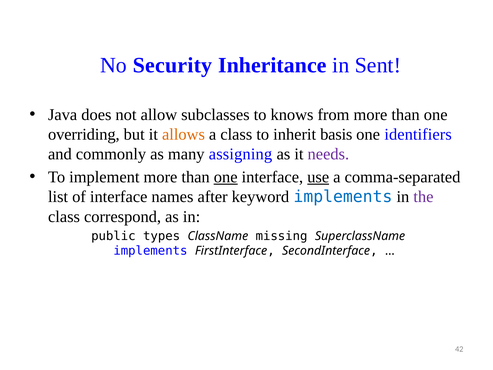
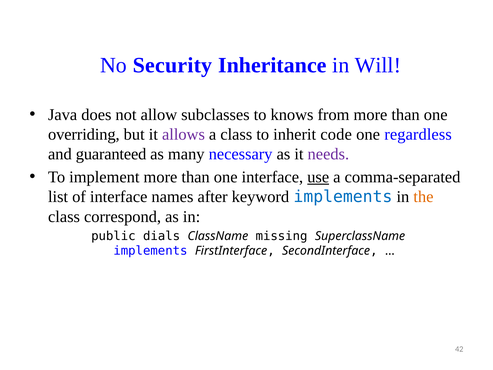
Sent: Sent -> Will (378, 65)
allows colour: orange -> purple (183, 134)
basis: basis -> code (336, 134)
identifiers: identifiers -> regardless (418, 134)
commonly: commonly -> guaranteed (111, 154)
assigning: assigning -> necessary (241, 154)
one underline: present -> none (226, 177)
the colour: purple -> orange (423, 197)
types: types -> dials (162, 236)
